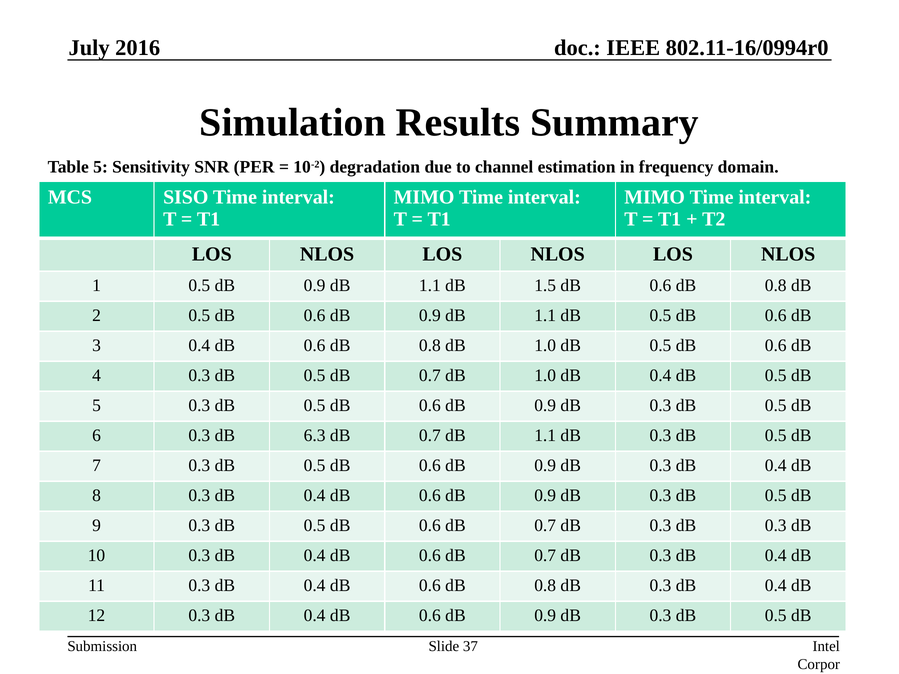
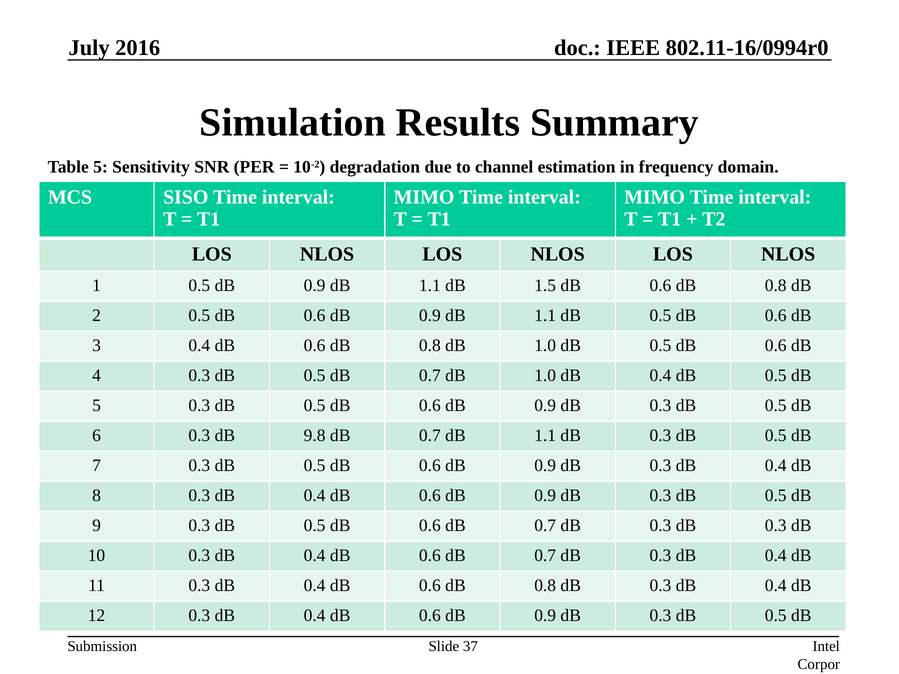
6.3: 6.3 -> 9.8 (315, 436)
